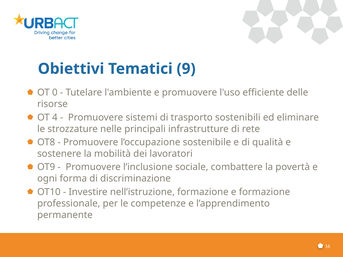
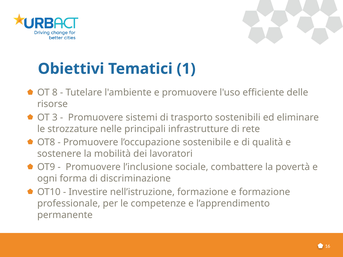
9: 9 -> 1 (186, 69)
0: 0 -> 8 (55, 92)
4: 4 -> 3 (55, 117)
